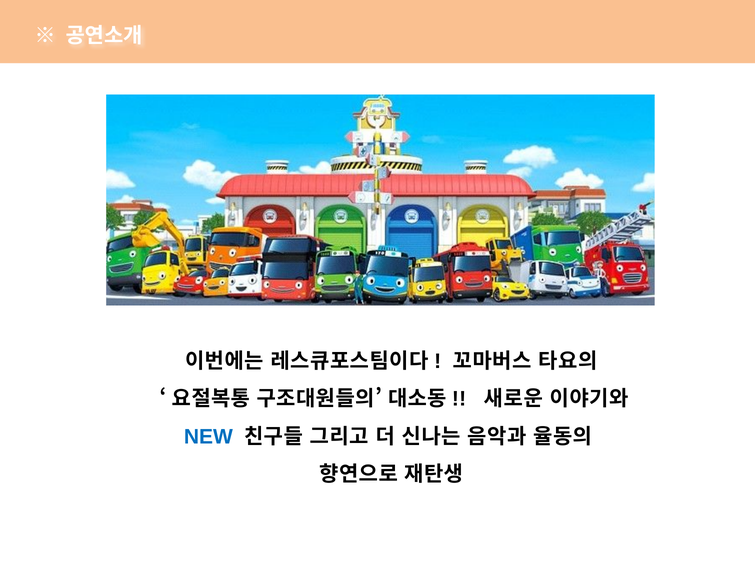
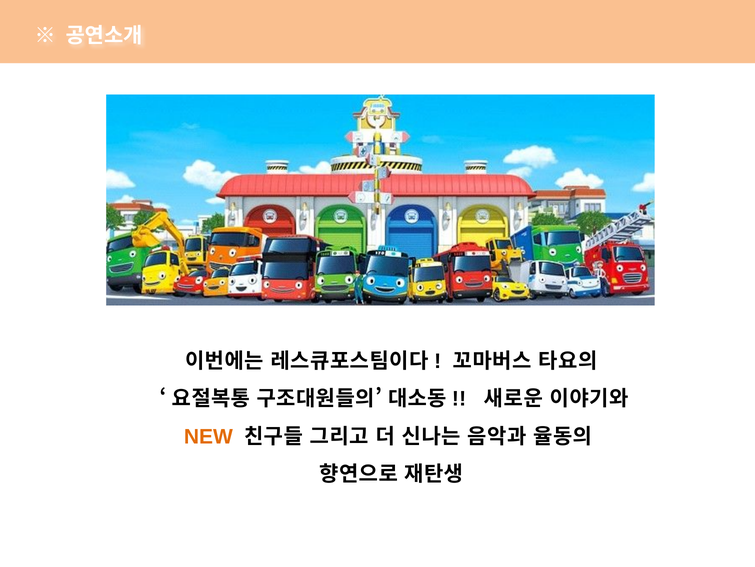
NEW colour: blue -> orange (208, 436)
